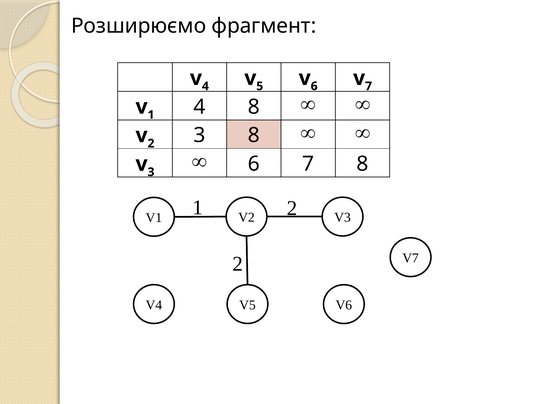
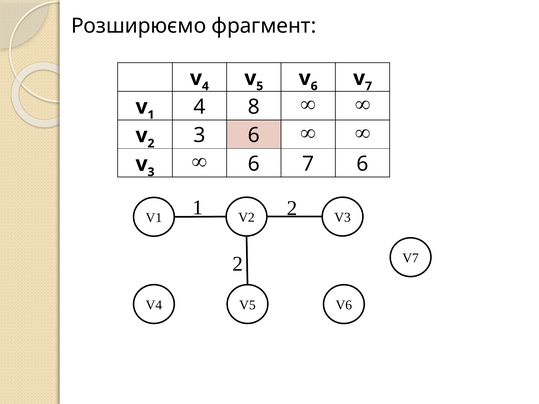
3 8: 8 -> 6 (254, 135)
7 8: 8 -> 6 (363, 164)
